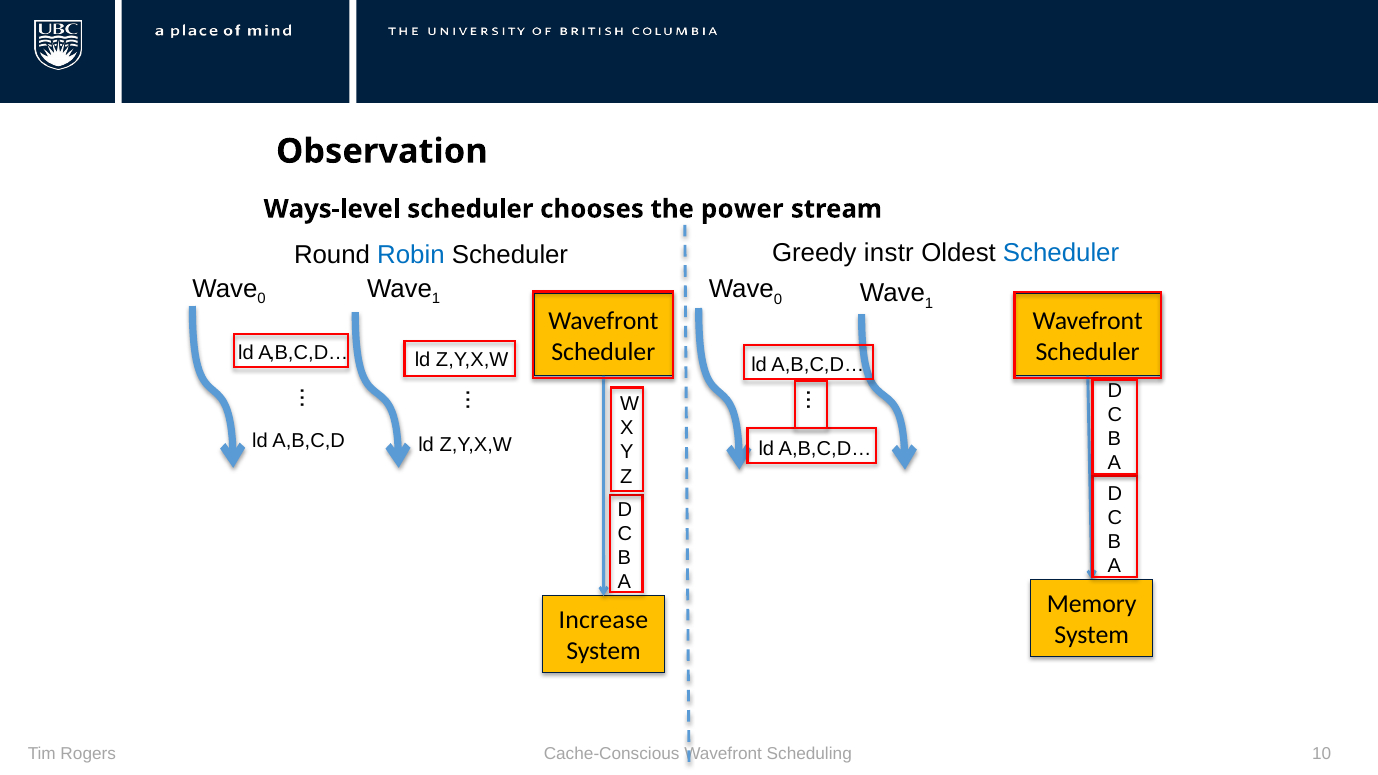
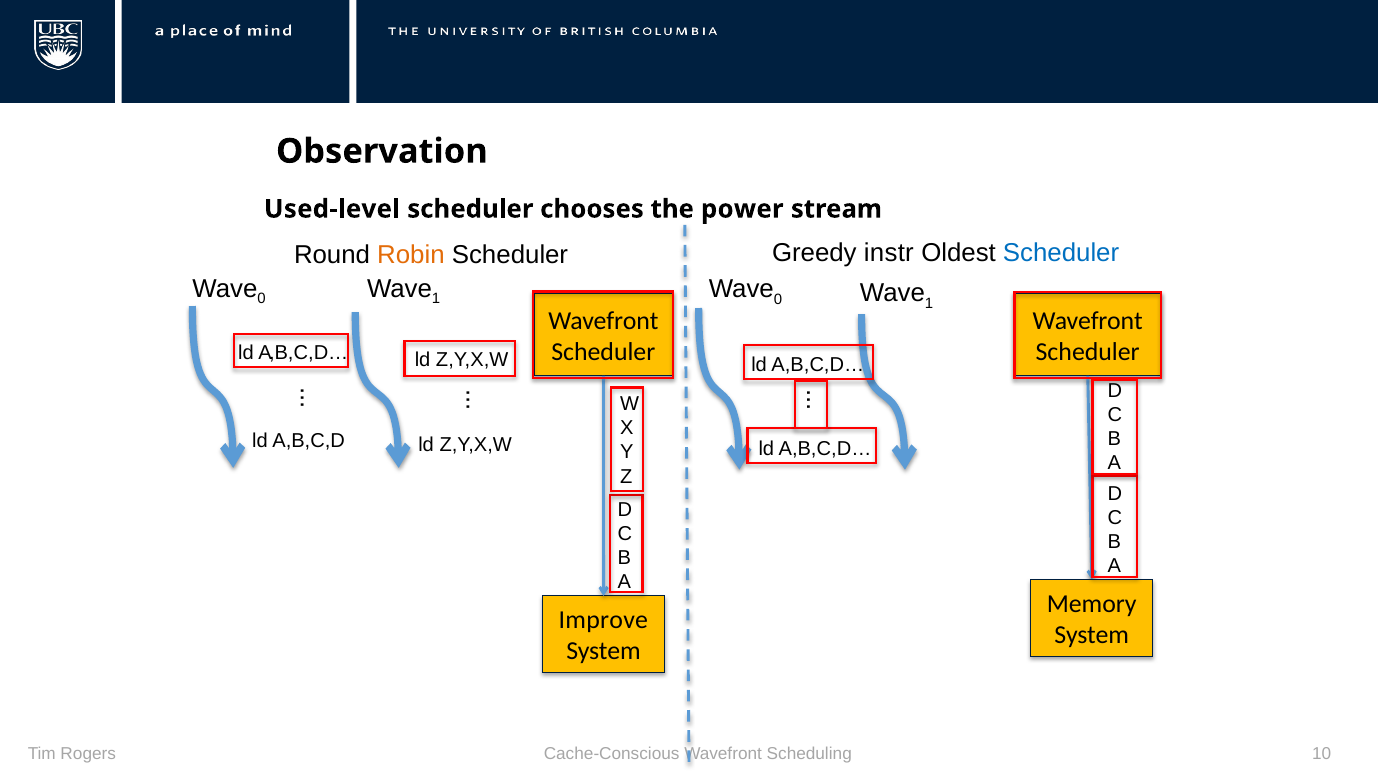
Ways-level: Ways-level -> Used-level (332, 209)
Robin colour: blue -> orange (411, 255)
Increase: Increase -> Improve (603, 621)
